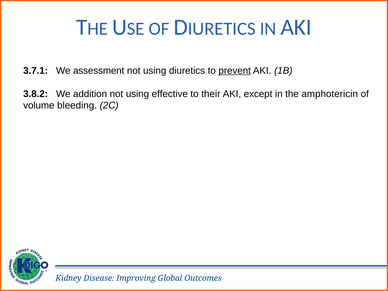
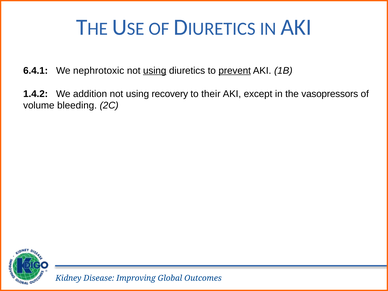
3.7.1: 3.7.1 -> 6.4.1 (36, 71)
assessment: assessment -> nephrotoxic (99, 71)
using underline: none -> present (155, 71)
3.8.2: 3.8.2 -> 1.4.2 (36, 94)
effective: effective -> recovery (170, 94)
amphotericin: amphotericin -> vasopressors (330, 94)
